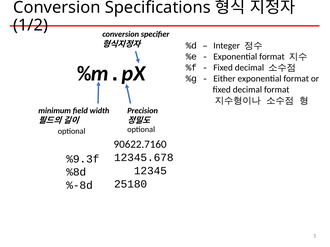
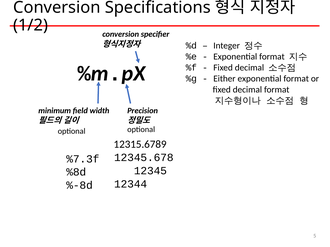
90622.7160: 90622.7160 -> 12315.6789 (140, 144)
%9.3f: %9.3f -> %7.3f (83, 159)
25180: 25180 -> 12344 (131, 184)
